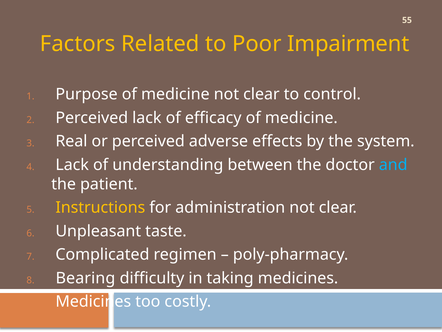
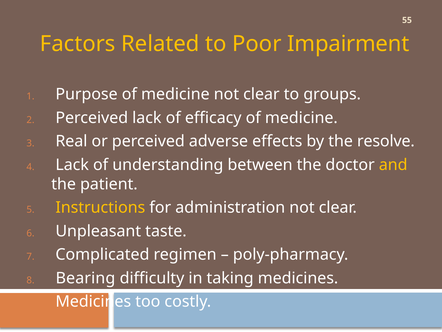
control: control -> groups (332, 94)
system: system -> resolve (386, 141)
and colour: light blue -> yellow (393, 165)
